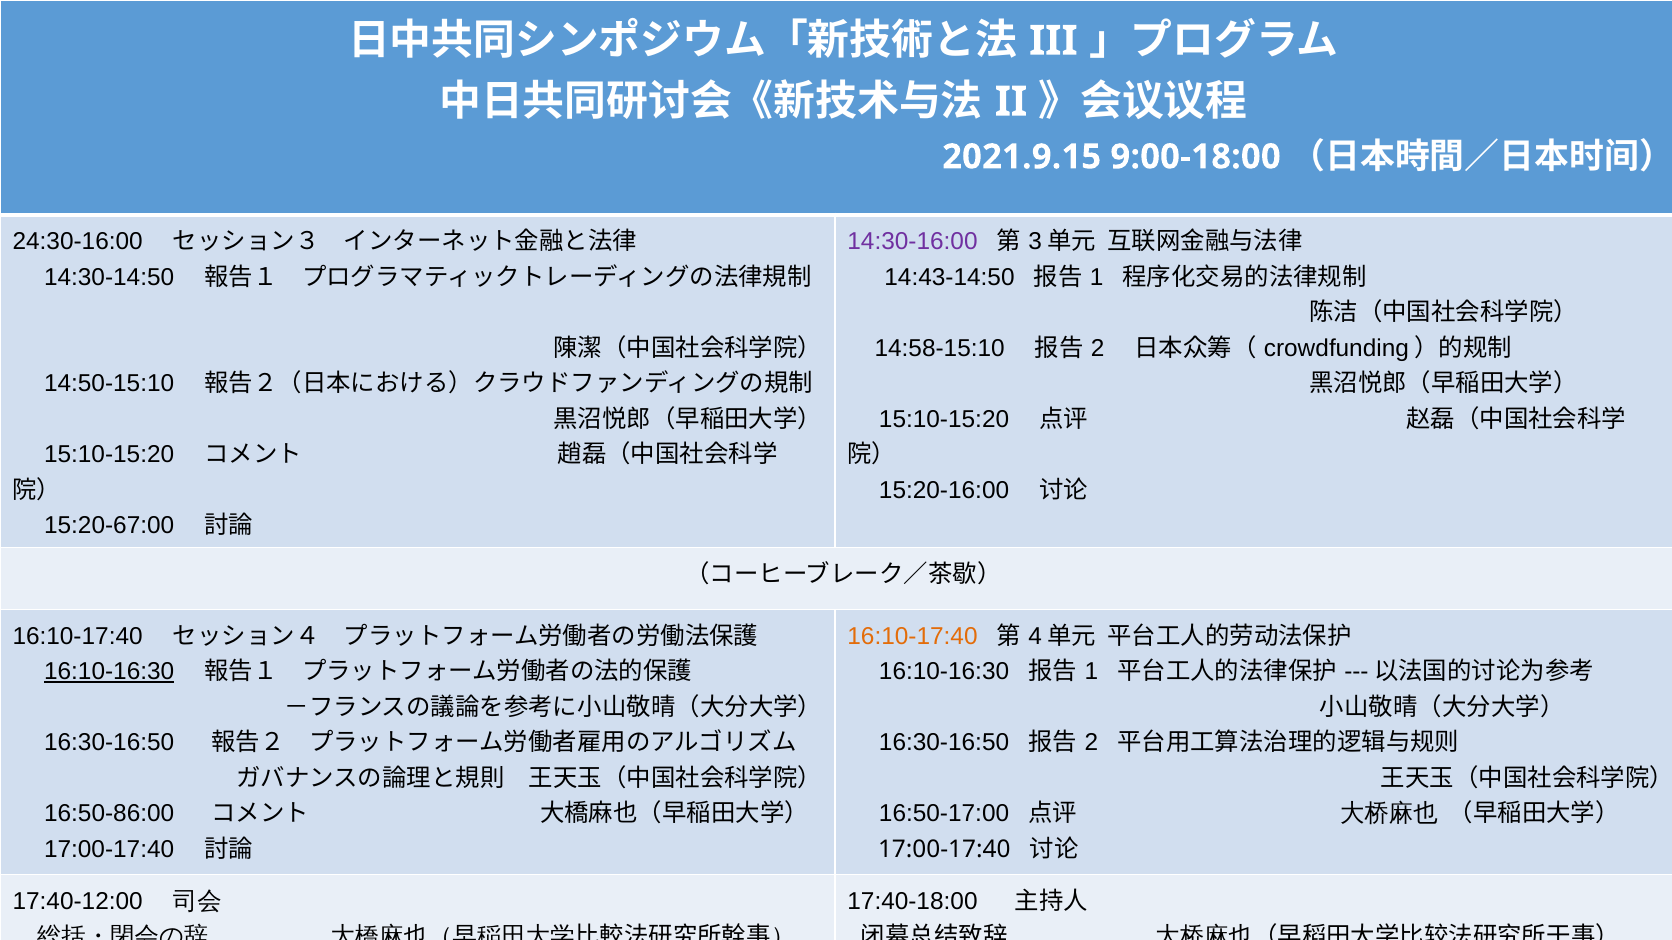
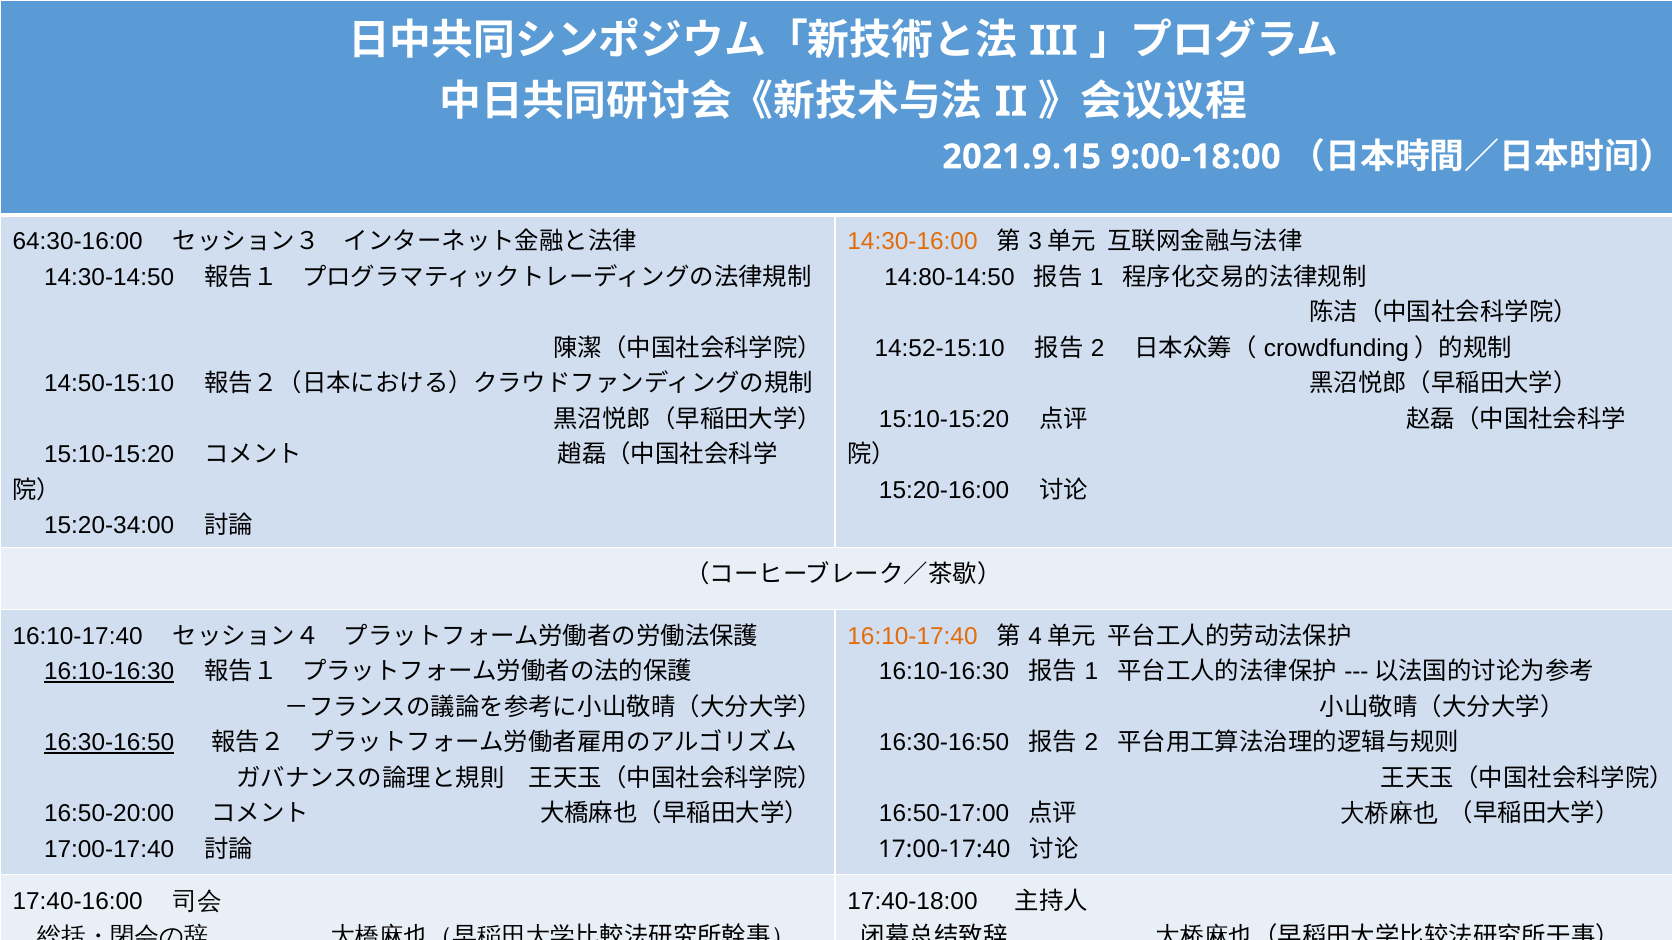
24:30-16:00: 24:30-16:00 -> 64:30-16:00 (78, 242)
14:30-16:00 colour: purple -> orange (913, 242)
14:43-14:50: 14:43-14:50 -> 14:80-14:50 (949, 277)
14:58-15:10: 14:58-15:10 -> 14:52-15:10 (940, 348)
15:20-67:00: 15:20-67:00 -> 15:20-34:00 (109, 526)
16:30-16:50 underline: none -> present (109, 743)
16:50-86:00: 16:50-86:00 -> 16:50-20:00 (109, 814)
17:40-12:00: 17:40-12:00 -> 17:40-16:00 (78, 902)
